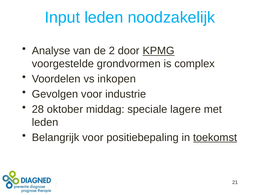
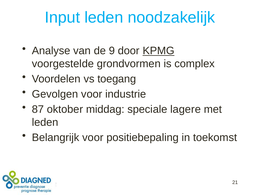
2: 2 -> 9 (112, 51)
inkopen: inkopen -> toegang (117, 79)
28: 28 -> 87 (38, 109)
toekomst underline: present -> none (215, 137)
